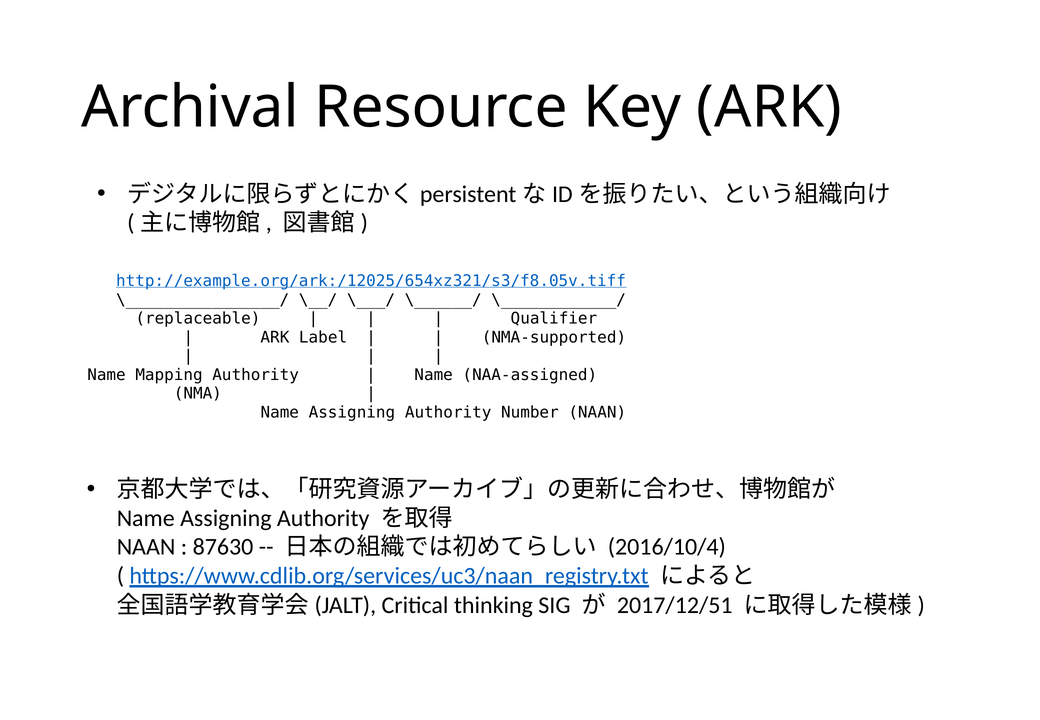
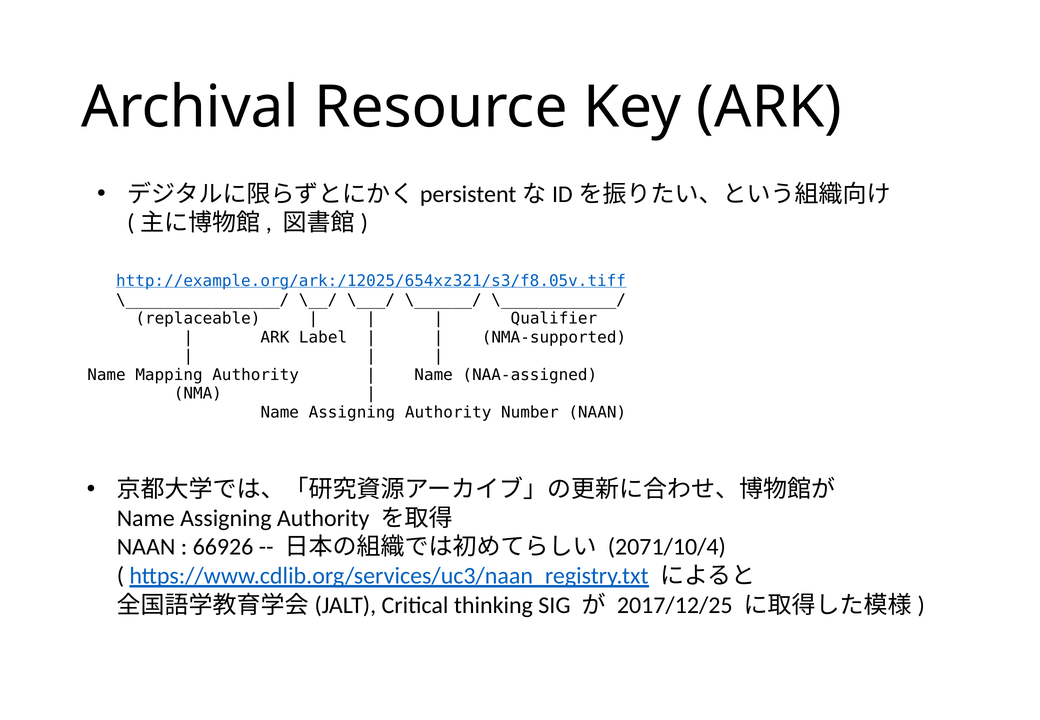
87630: 87630 -> 66926 (223, 547)
2016/10/4: 2016/10/4 -> 2071/10/4 (667, 547)
2017/12/51: 2017/12/51 -> 2017/12/25 (675, 605)
